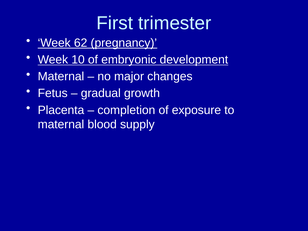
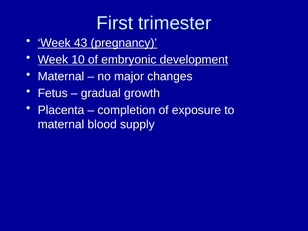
62: 62 -> 43 (81, 43)
